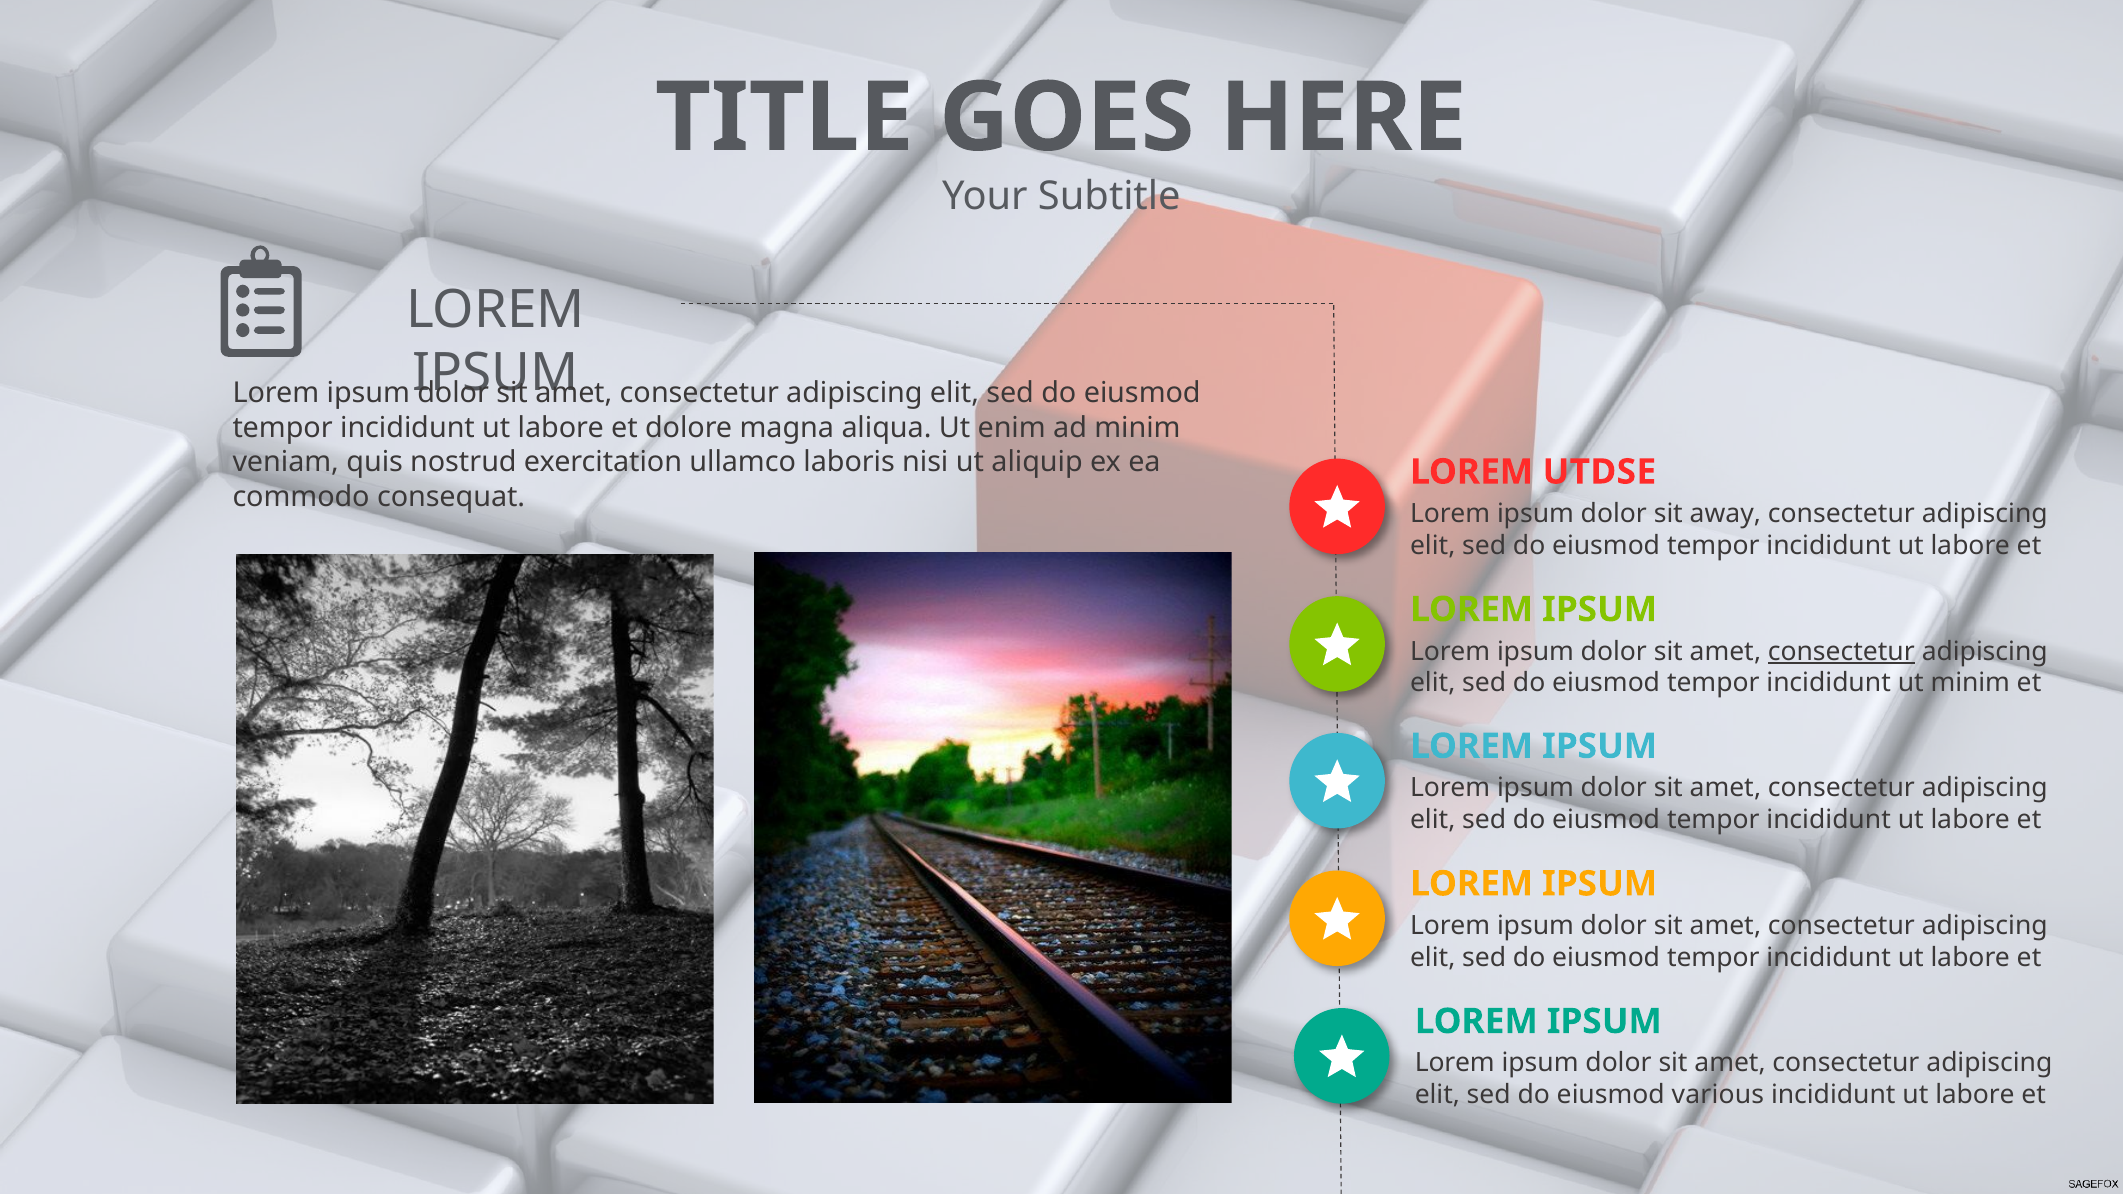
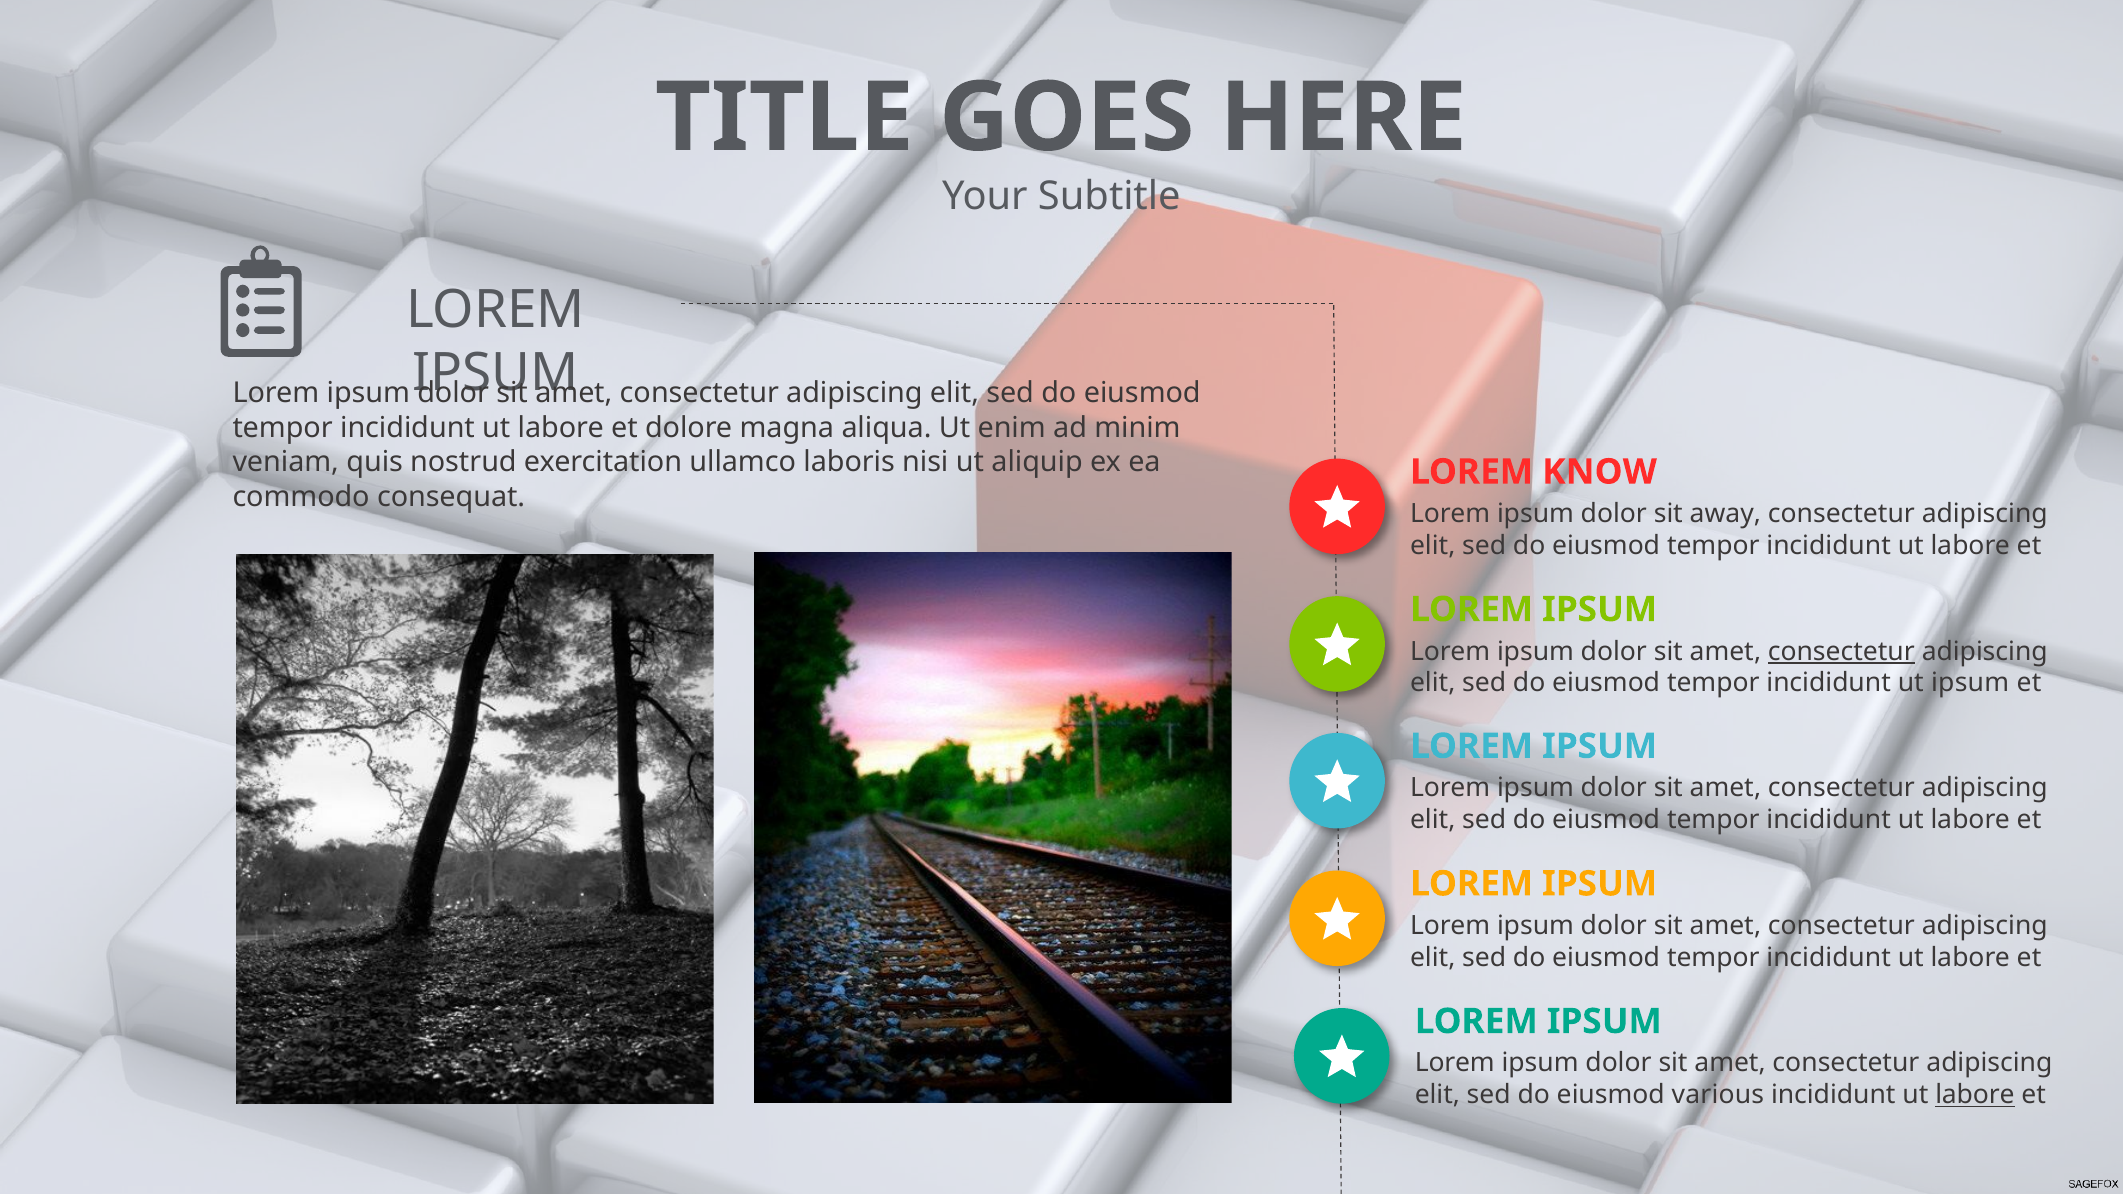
UTDSE: UTDSE -> KNOW (1600, 472)
ut minim: minim -> ipsum (1970, 683)
labore underline: none -> present (1975, 1095)
